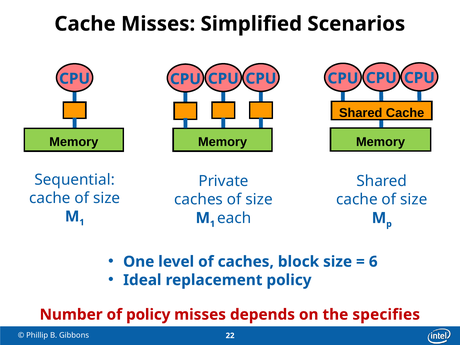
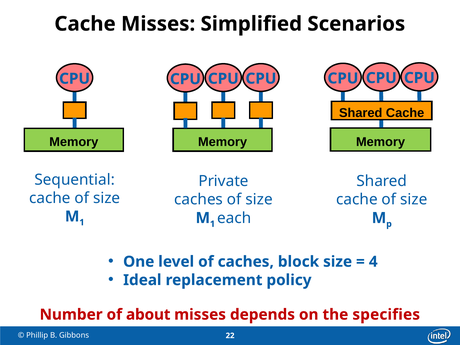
6: 6 -> 4 (373, 262)
of policy: policy -> about (148, 315)
